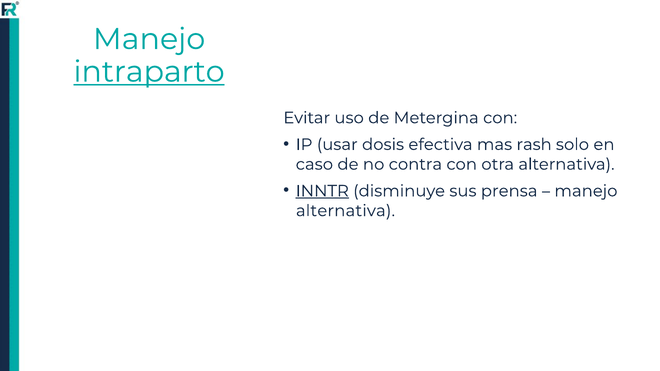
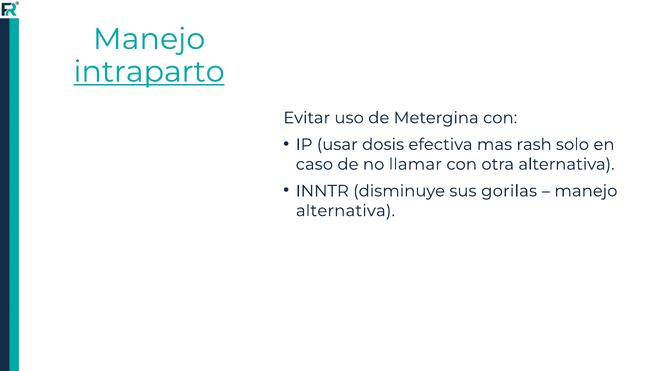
contra: contra -> llamar (415, 164)
INNTR underline: present -> none (322, 191)
prensa: prensa -> gorilas (509, 191)
